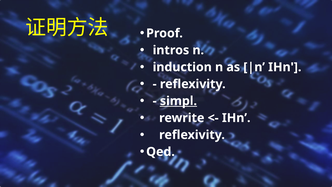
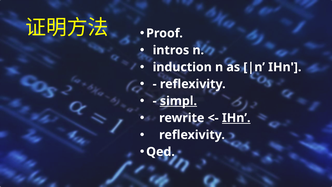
IHn underline: none -> present (236, 118)
